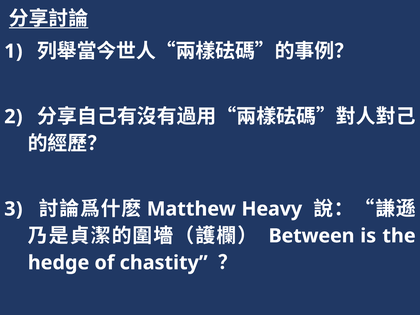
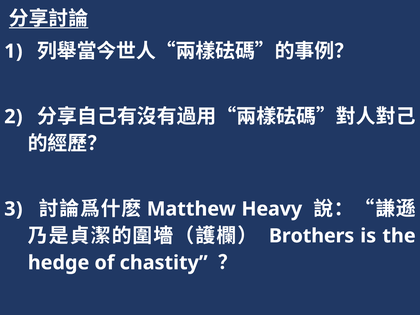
Between: Between -> Brothers (312, 236)
